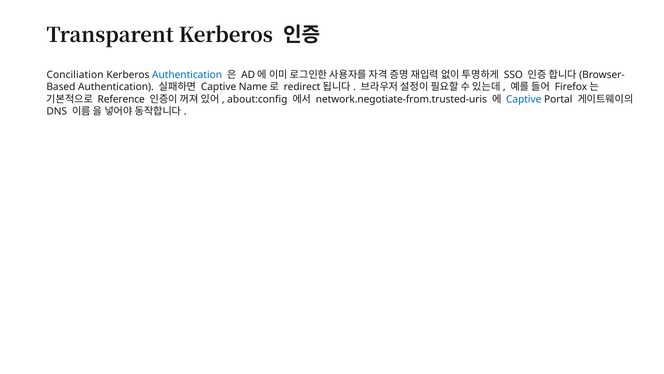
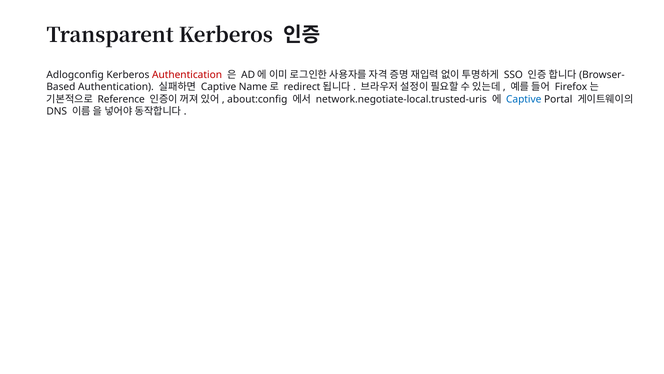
Conciliation: Conciliation -> Adlogconfig (75, 75)
Authentication colour: blue -> red (187, 75)
network.negotiate-from.trusted-uris: network.negotiate-from.trusted-uris -> network.negotiate-local.trusted-uris (401, 99)
